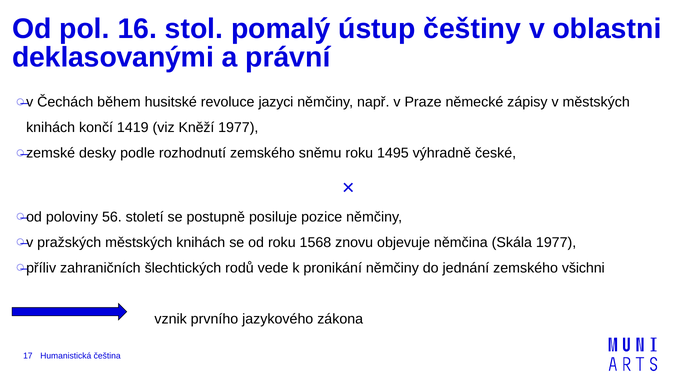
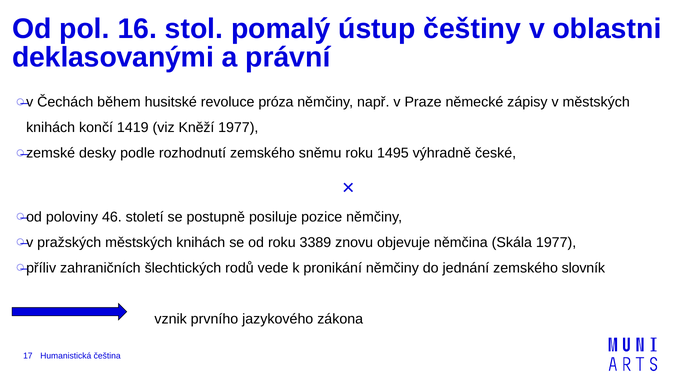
jazyci: jazyci -> próza (276, 102)
56: 56 -> 46 (112, 217)
1568: 1568 -> 3389 (315, 243)
všichni: všichni -> slovník (583, 269)
